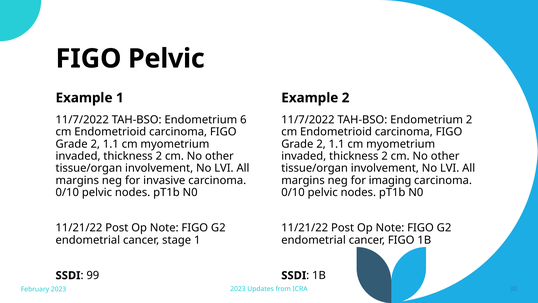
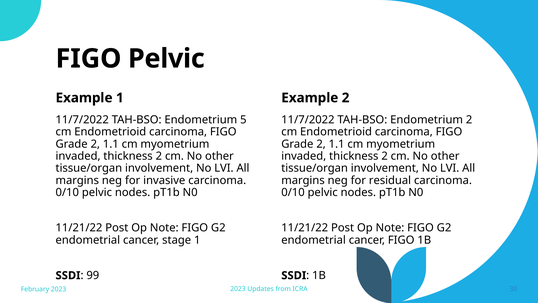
6: 6 -> 5 (243, 120)
imaging: imaging -> residual (390, 180)
